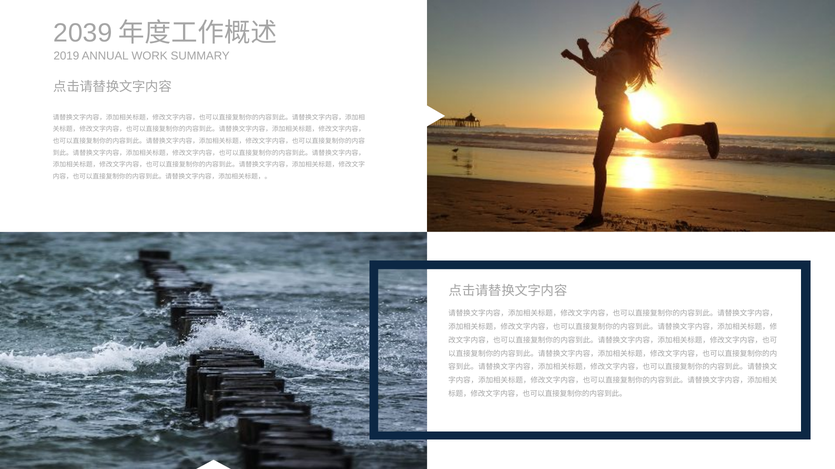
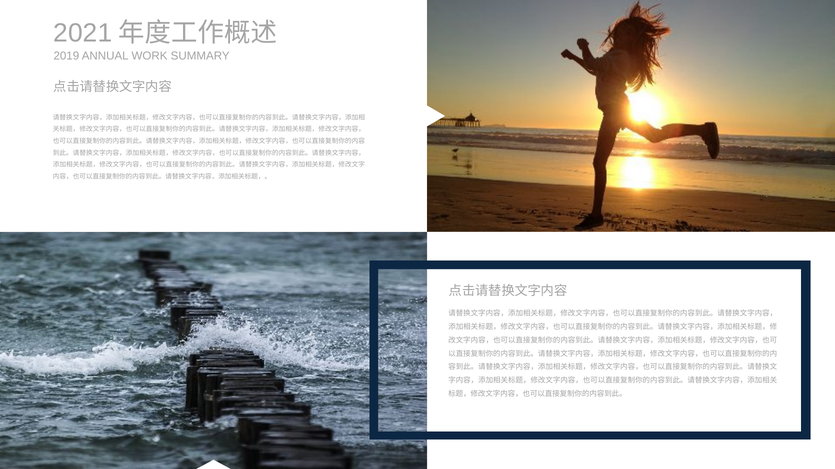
2039: 2039 -> 2021 (83, 33)
